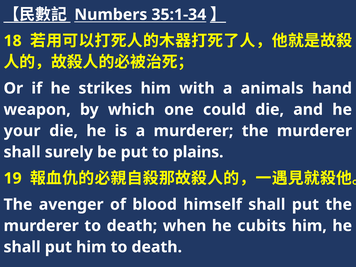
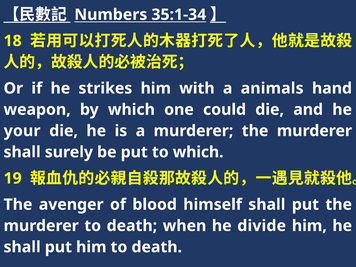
to plains: plains -> which (198, 152)
cubits: cubits -> divide (262, 226)
